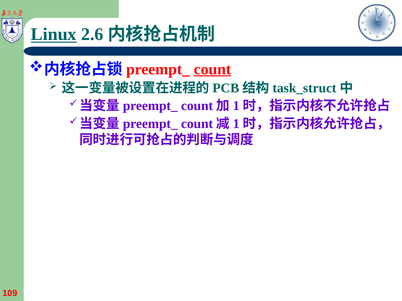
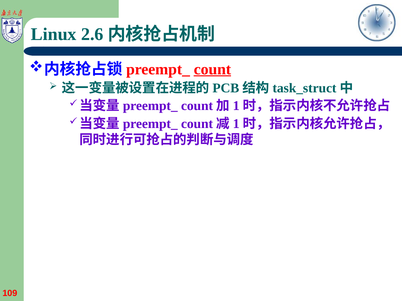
Linux underline: present -> none (54, 34)
